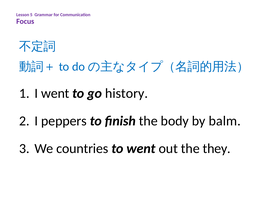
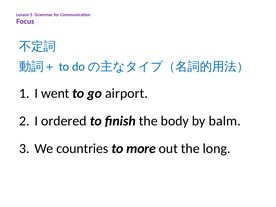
history: history -> airport (126, 93)
peppers: peppers -> ordered (64, 121)
to went: went -> more (141, 149)
they: they -> long (217, 149)
